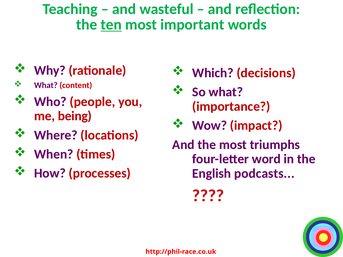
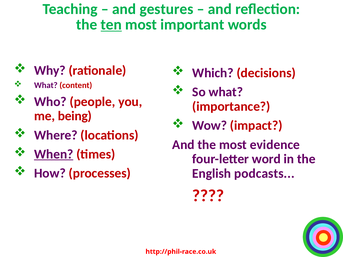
wasteful: wasteful -> gestures (166, 9)
triumphs: triumphs -> evidence (275, 145)
When underline: none -> present (54, 154)
